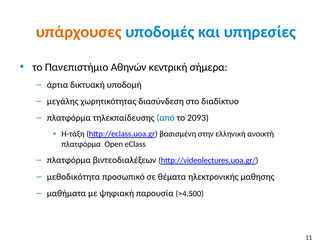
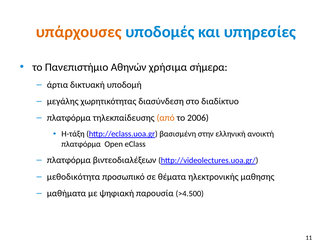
κεντρική: κεντρική -> χρήσιμα (168, 67)
από colour: blue -> orange (166, 118)
2093: 2093 -> 2006 (198, 118)
